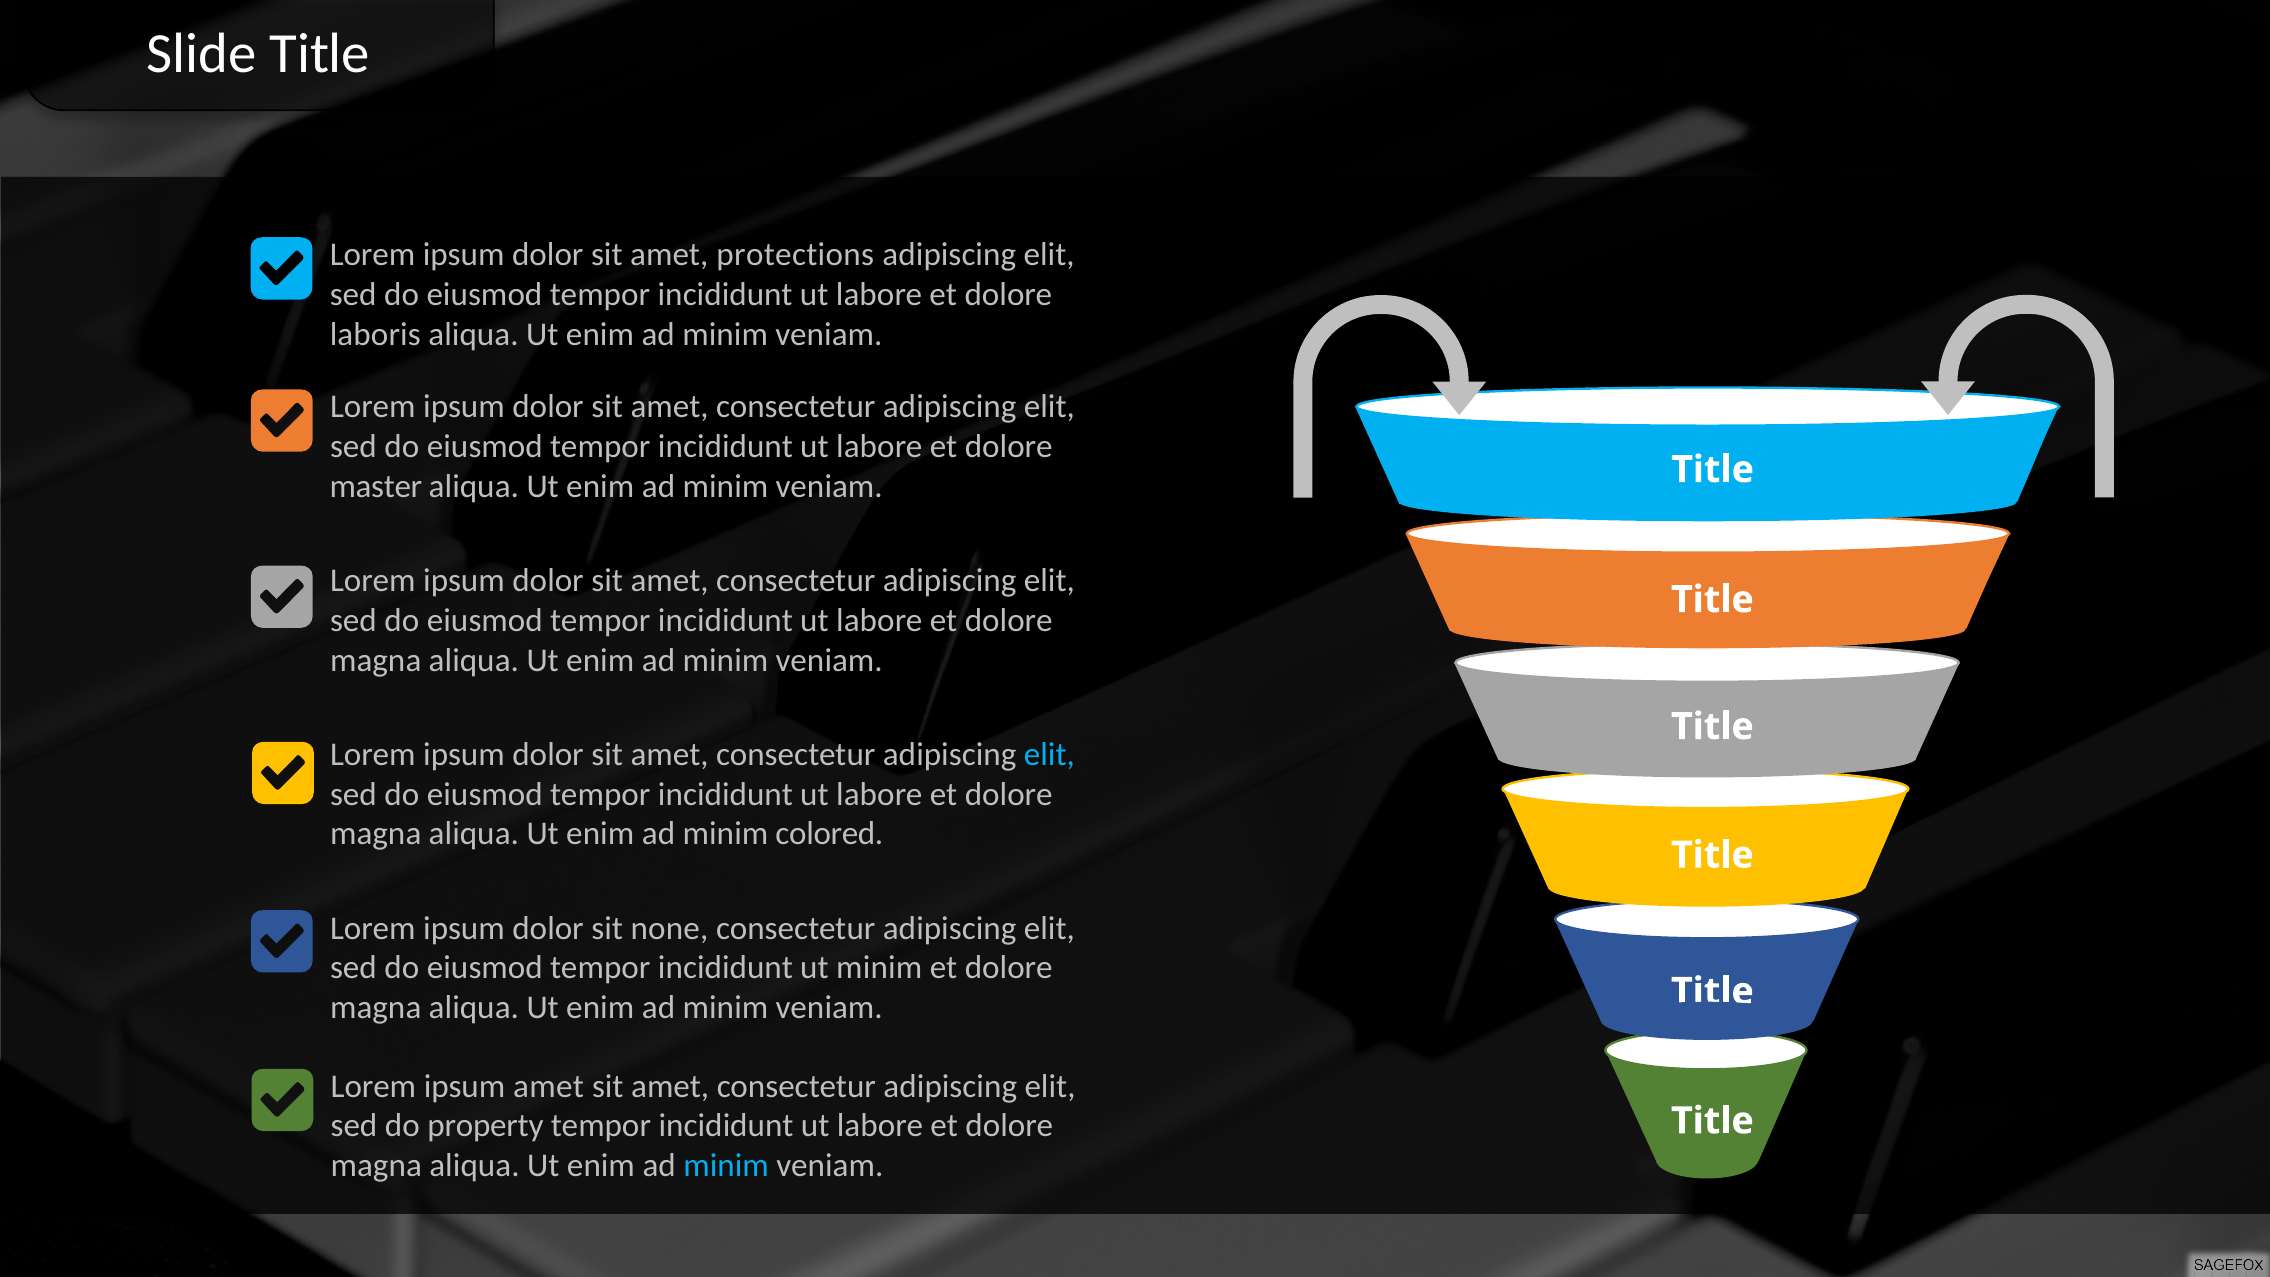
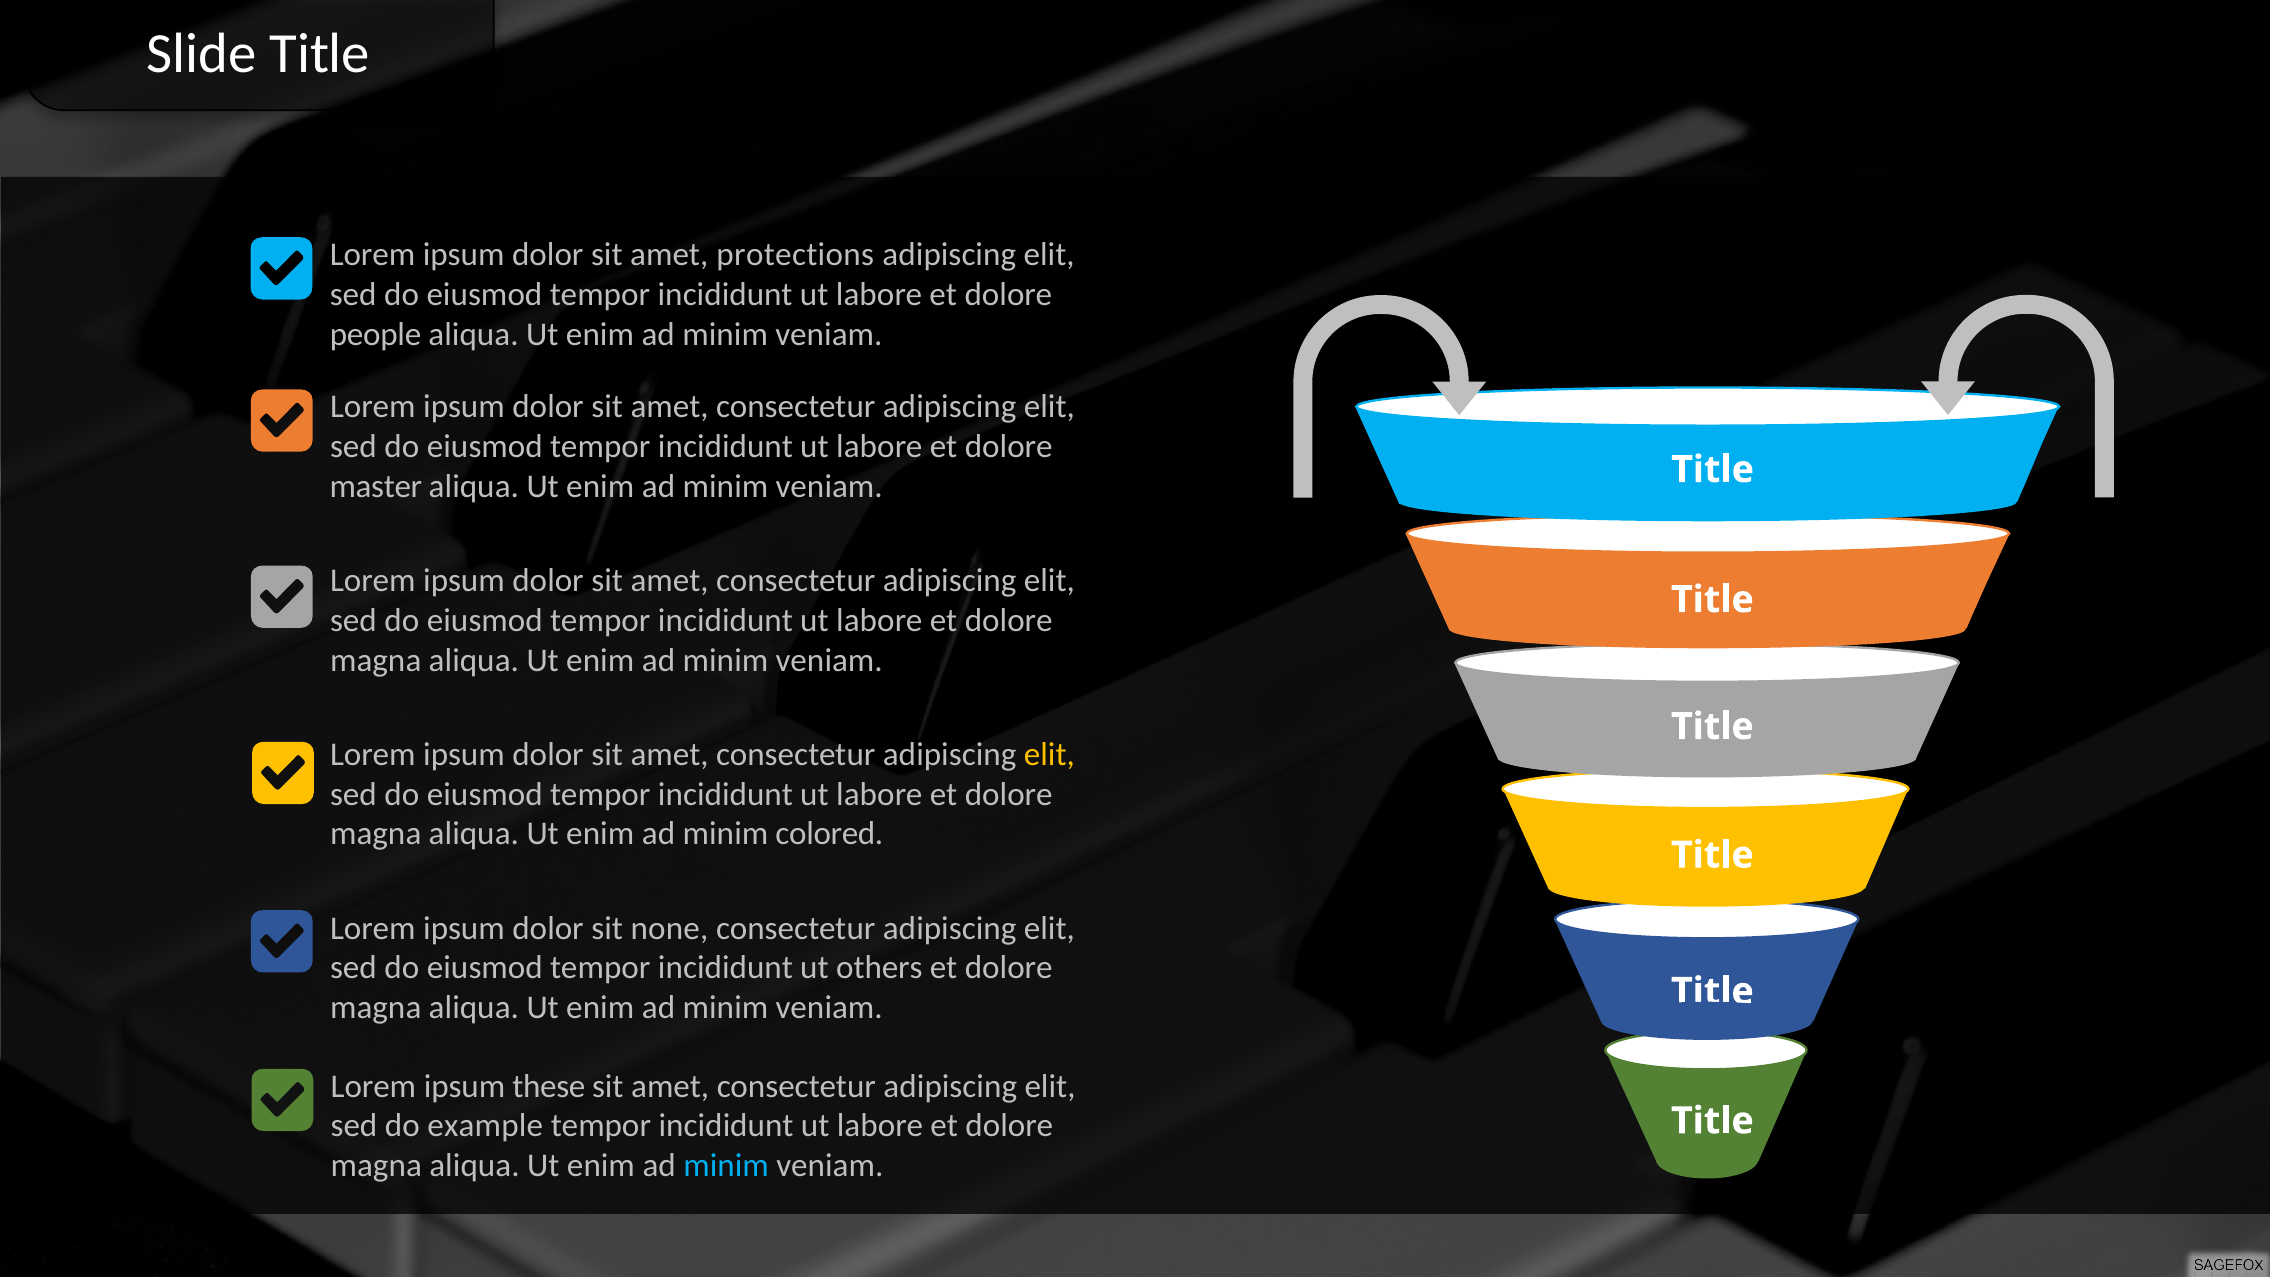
laboris: laboris -> people (376, 334)
elit colour: light blue -> yellow (1049, 754)
ut minim: minim -> others (879, 968)
ipsum amet: amet -> these (549, 1086)
property: property -> example (485, 1126)
